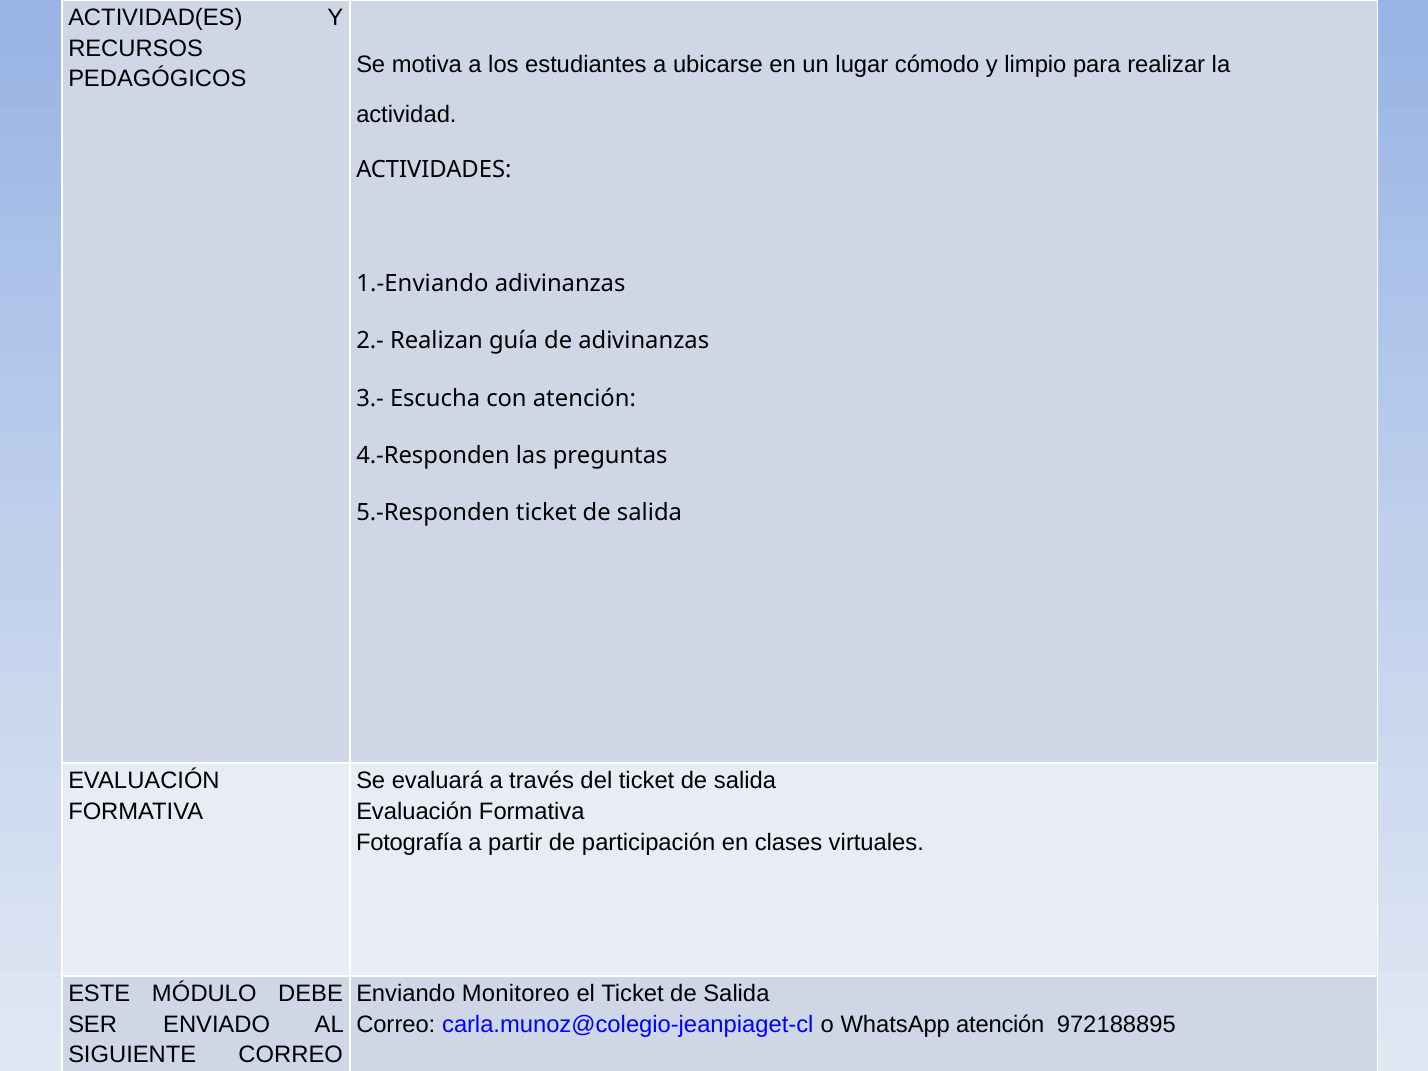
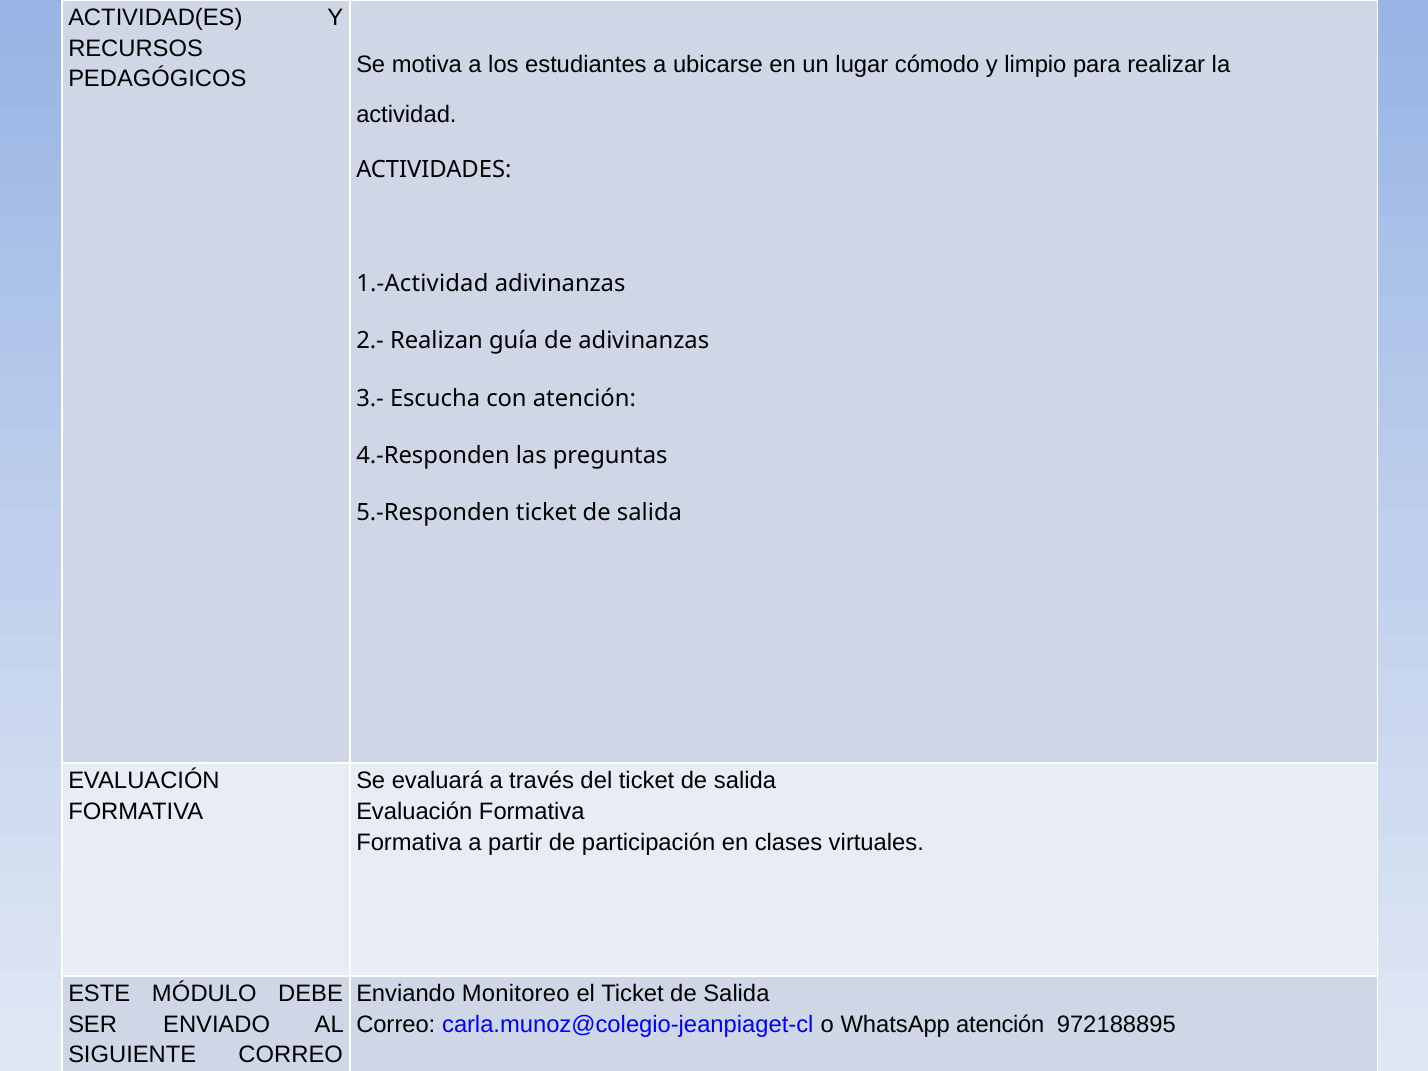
1.-Enviando: 1.-Enviando -> 1.-Actividad (422, 284)
Fotografía: Fotografía -> Formativa (409, 842)
